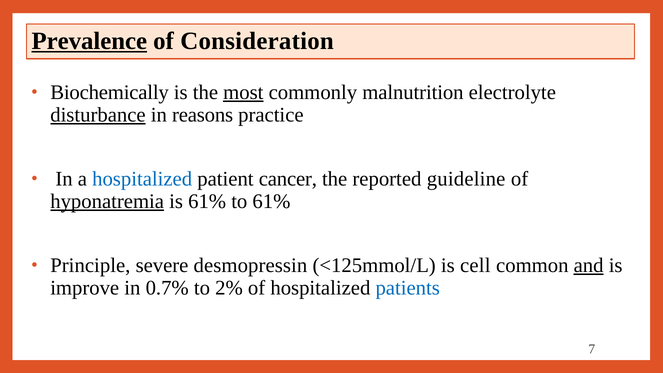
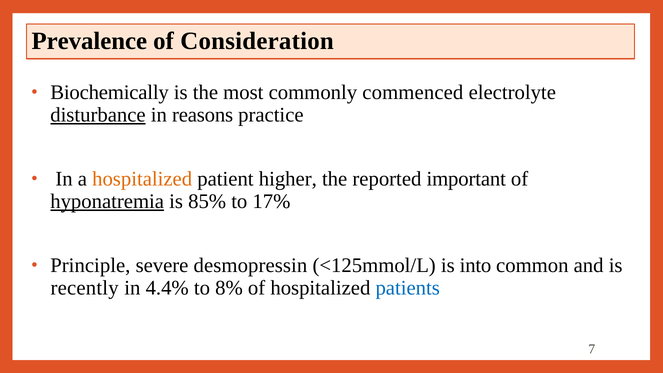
Prevalence underline: present -> none (89, 41)
most underline: present -> none (243, 92)
malnutrition: malnutrition -> commenced (413, 92)
hospitalized colour: blue -> orange (142, 179)
cancer: cancer -> higher (288, 179)
guideline: guideline -> important (466, 179)
is 61%: 61% -> 85% (207, 201)
to 61%: 61% -> 17% (271, 201)
cell: cell -> into (476, 265)
and underline: present -> none (589, 265)
improve: improve -> recently (85, 288)
0.7%: 0.7% -> 4.4% (167, 288)
2%: 2% -> 8% (229, 288)
